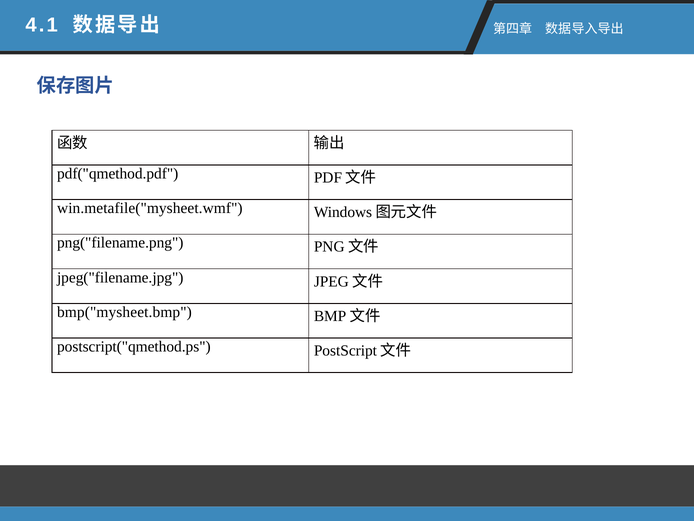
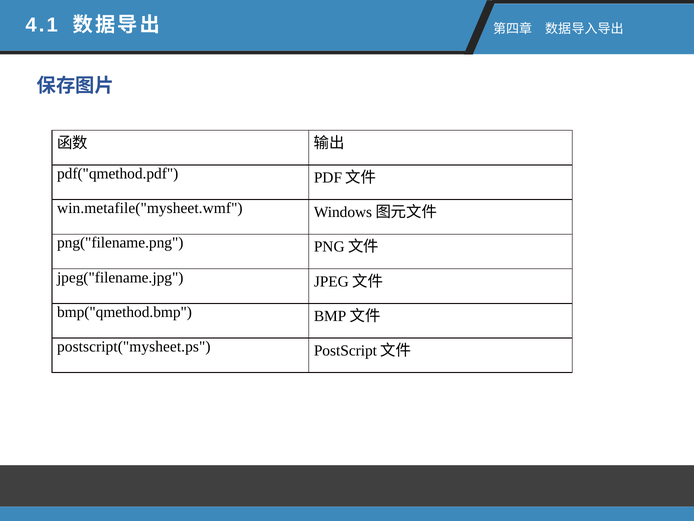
bmp("mysheet.bmp: bmp("mysheet.bmp -> bmp("qmethod.bmp (125, 312)
postscript("qmethod.ps: postscript("qmethod.ps -> postscript("mysheet.ps (134, 346)
